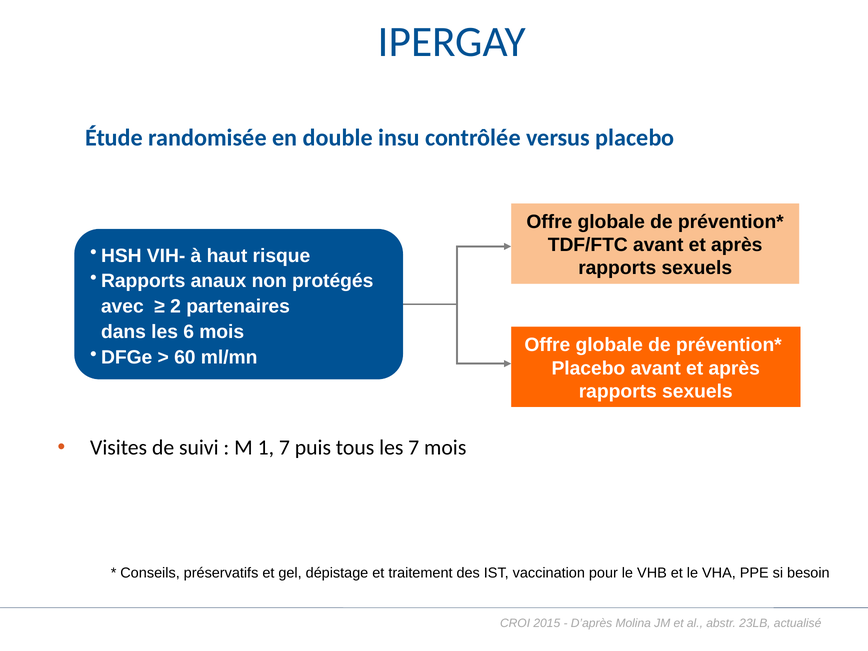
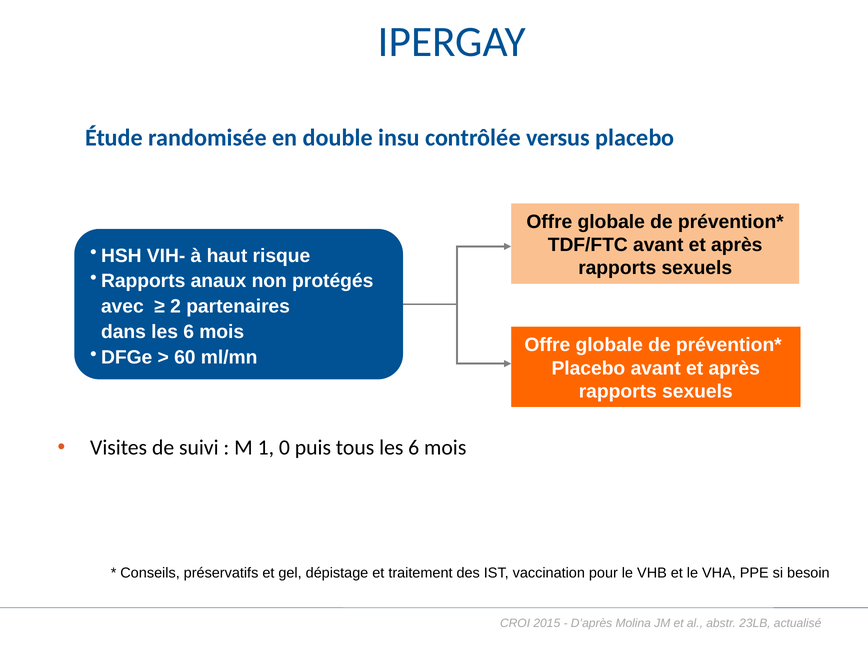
1 7: 7 -> 0 (284, 448)
tous les 7: 7 -> 6 (414, 448)
